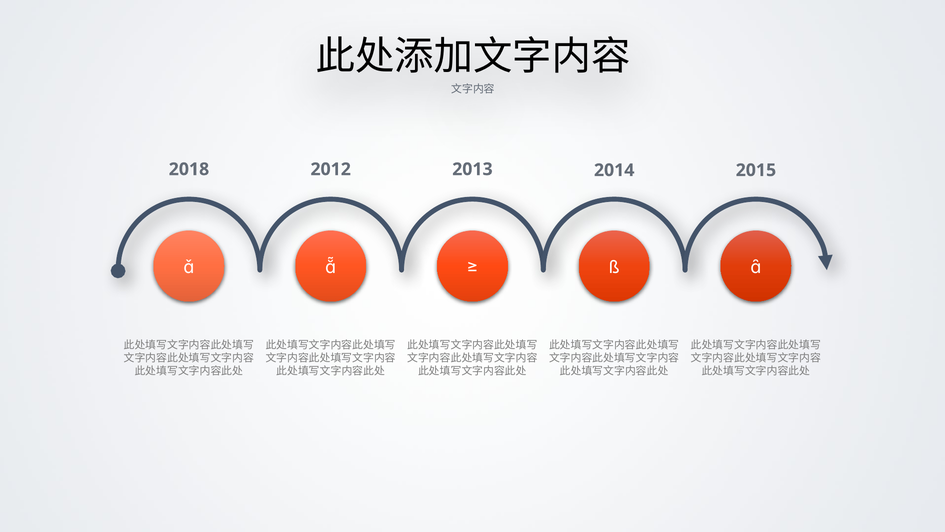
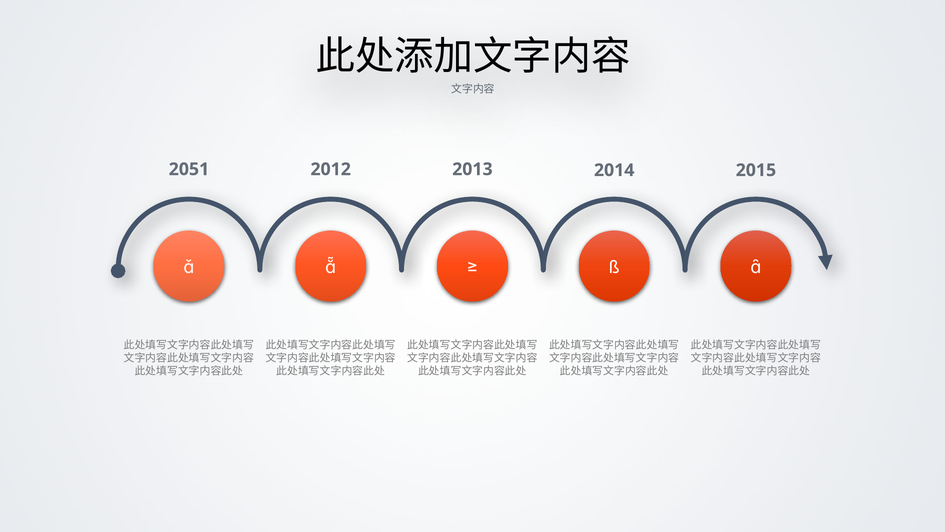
2018: 2018 -> 2051 (189, 169)
